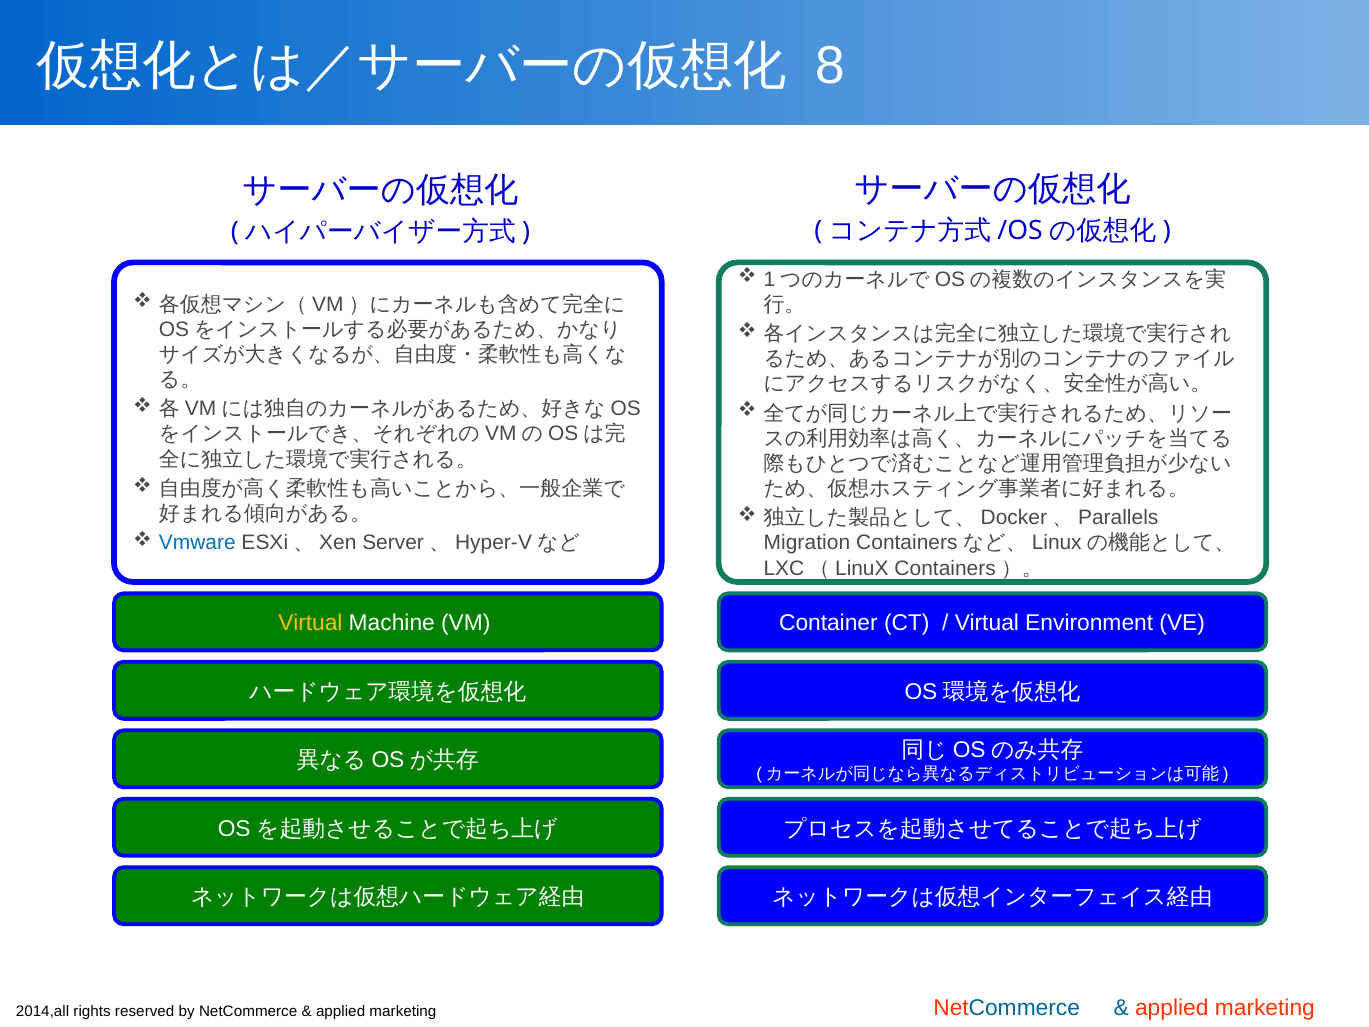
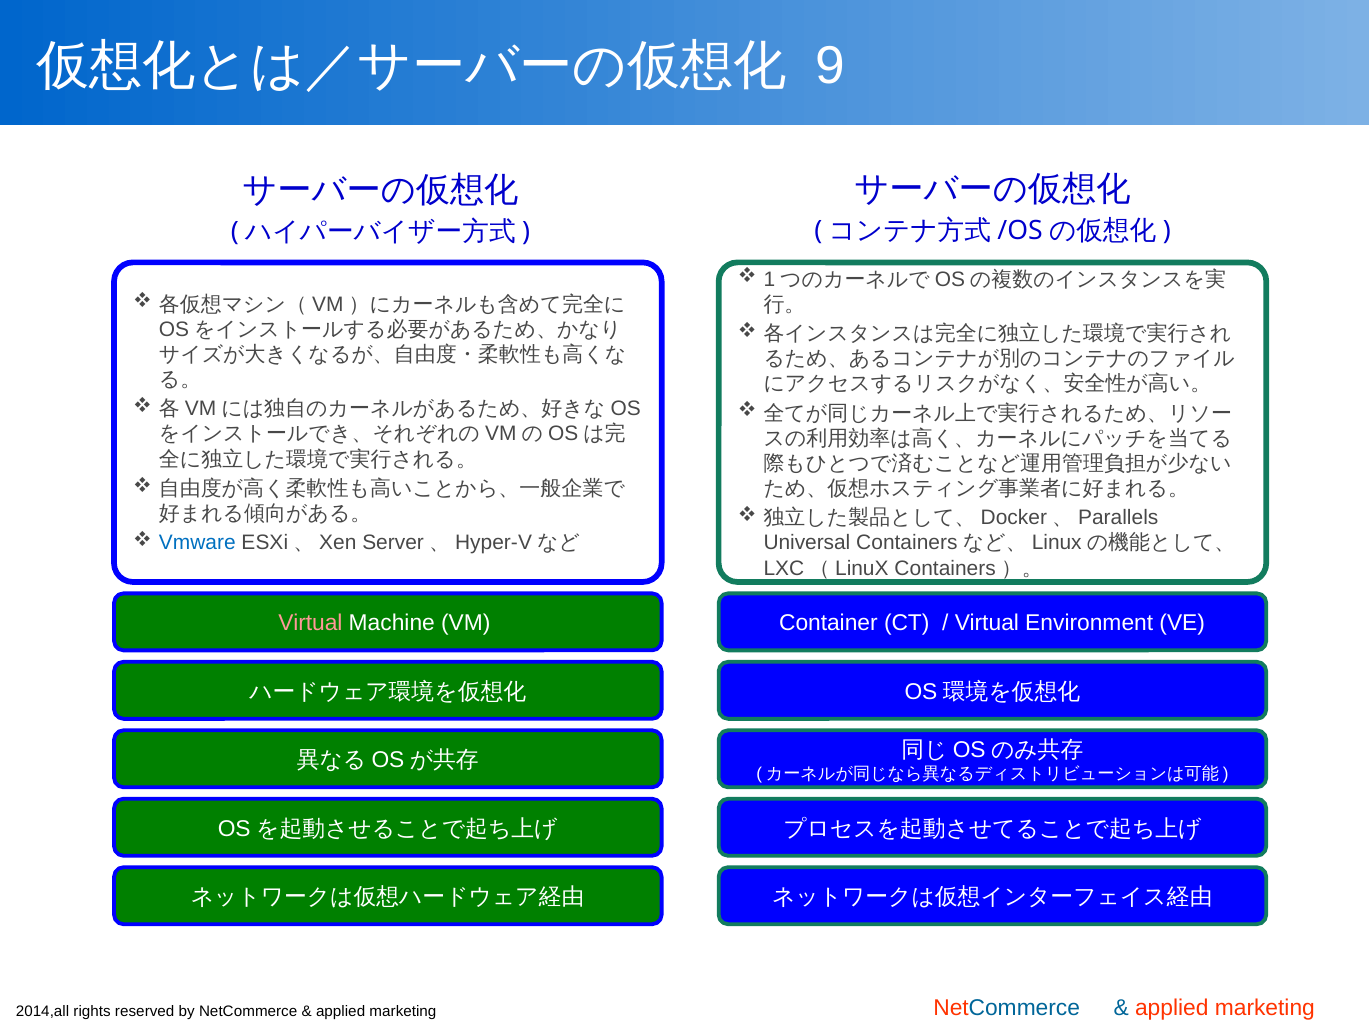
8: 8 -> 9 (830, 66)
Migration: Migration -> Universal (807, 543)
Virtual colour: yellow -> pink (310, 623)
